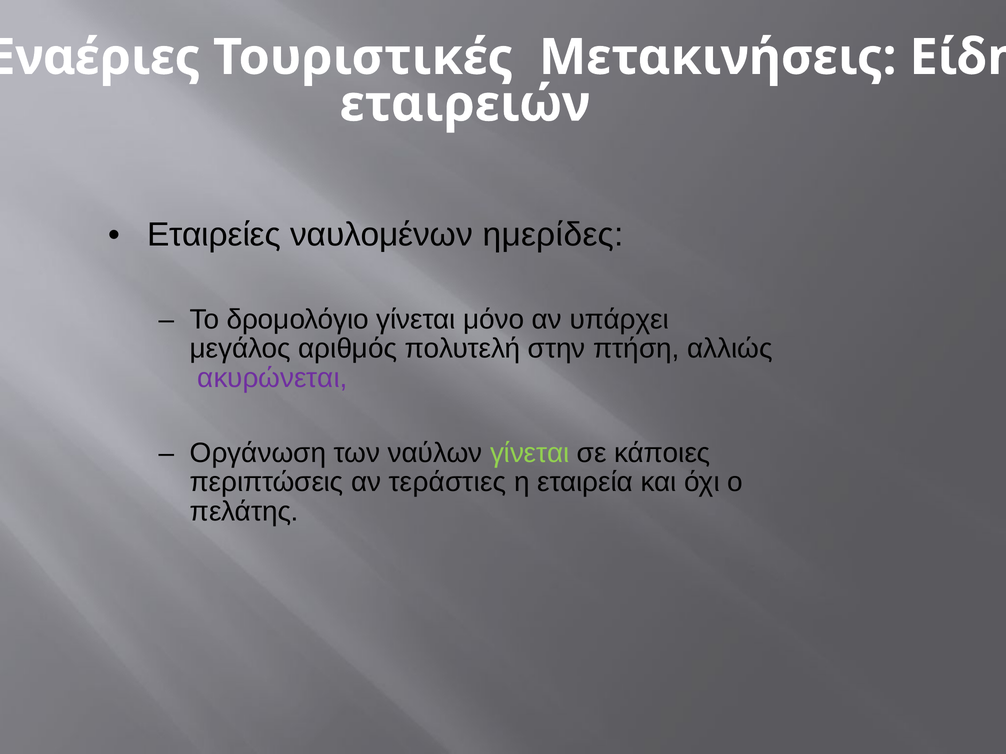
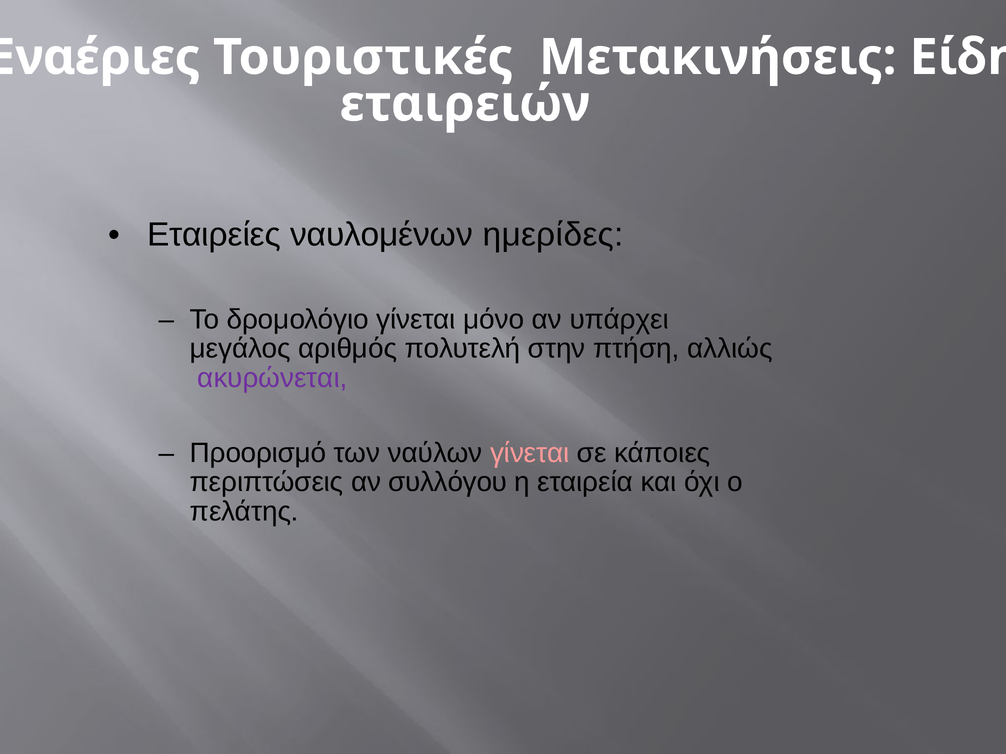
Οργάνωση: Οργάνωση -> Προορισμό (258, 453)
γίνεται colour: light green -> pink (530, 453)
τεράστιες: τεράστιες -> συλλόγου (448, 483)
